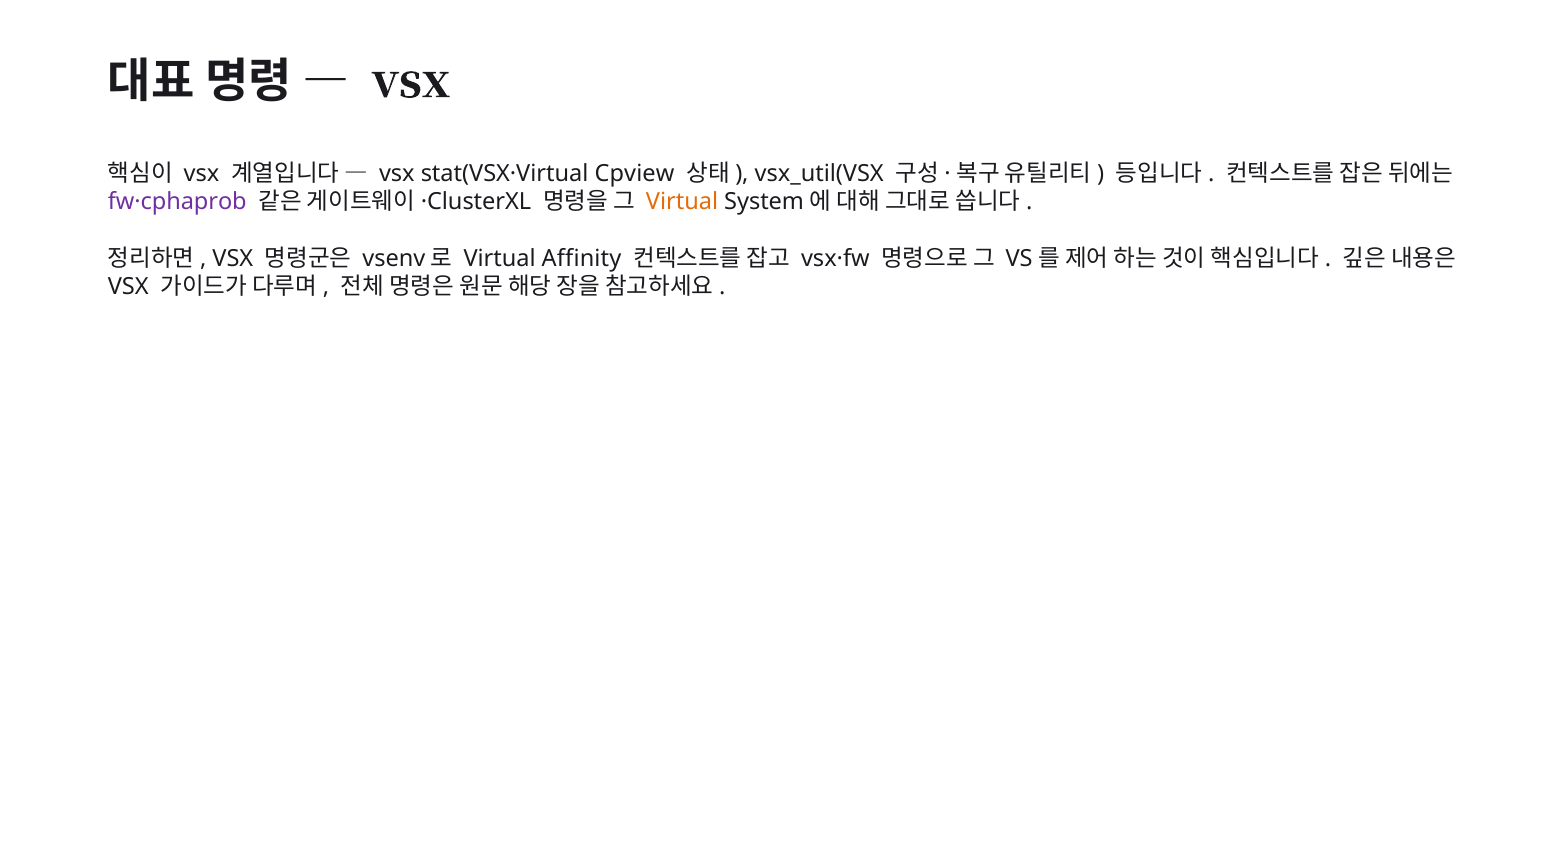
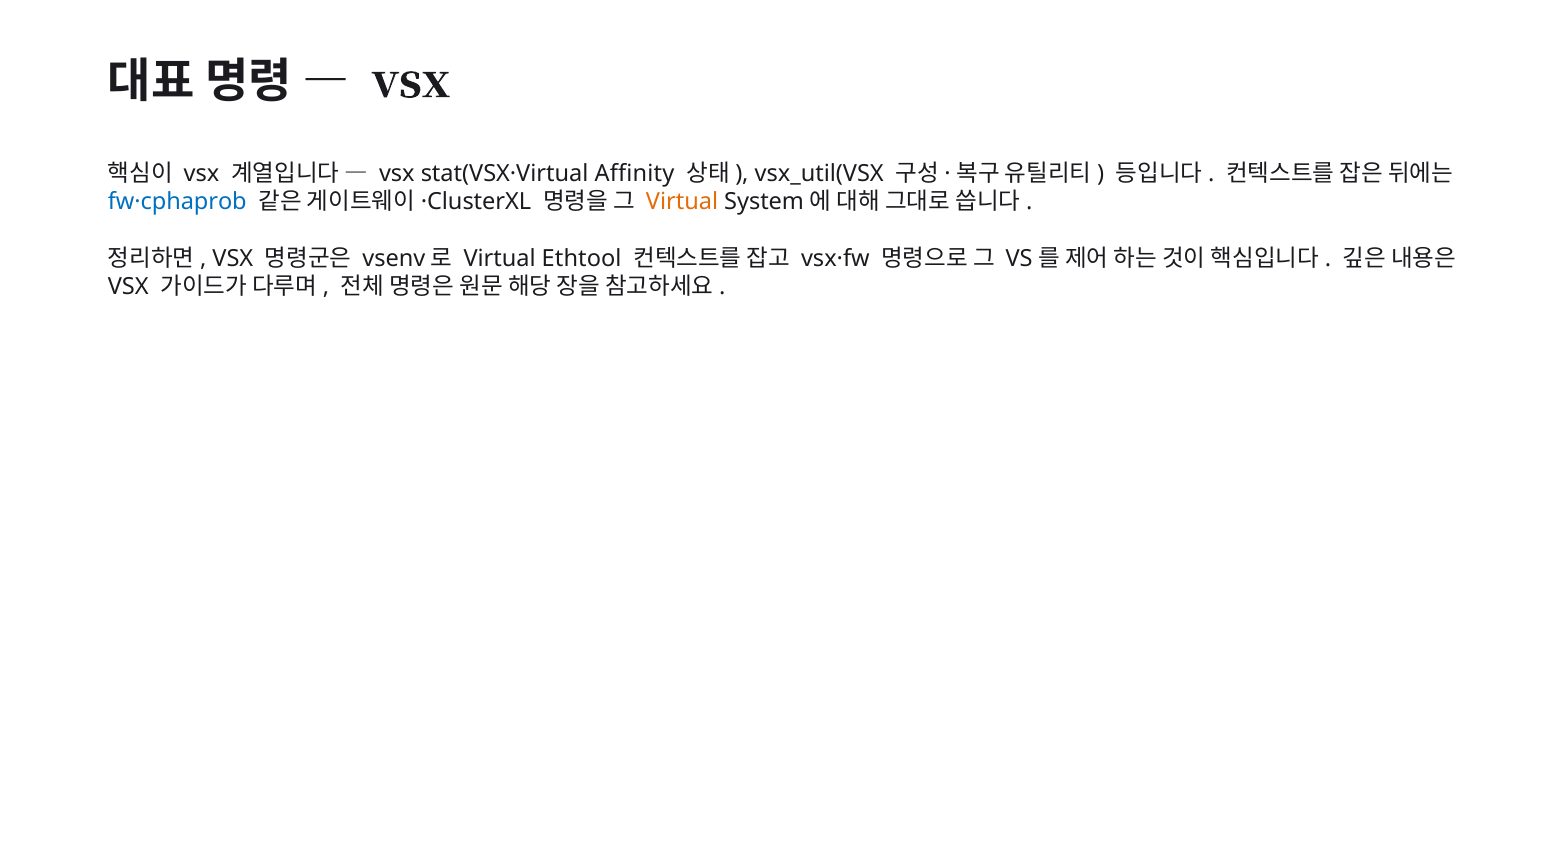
Cpview: Cpview -> Affinity (634, 174)
fw·cphaprob colour: purple -> blue (177, 202)
Affinity: Affinity -> Ethtool (582, 259)
